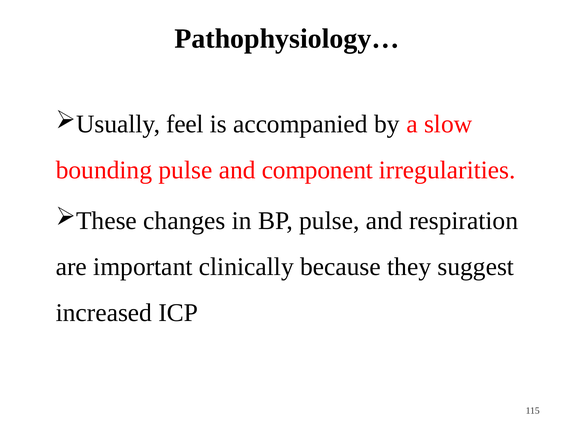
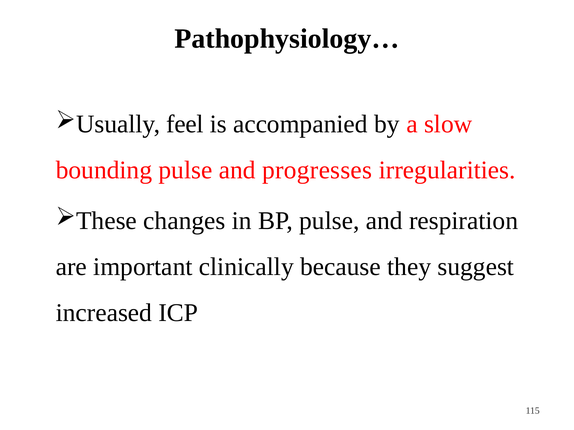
component: component -> progresses (317, 170)
